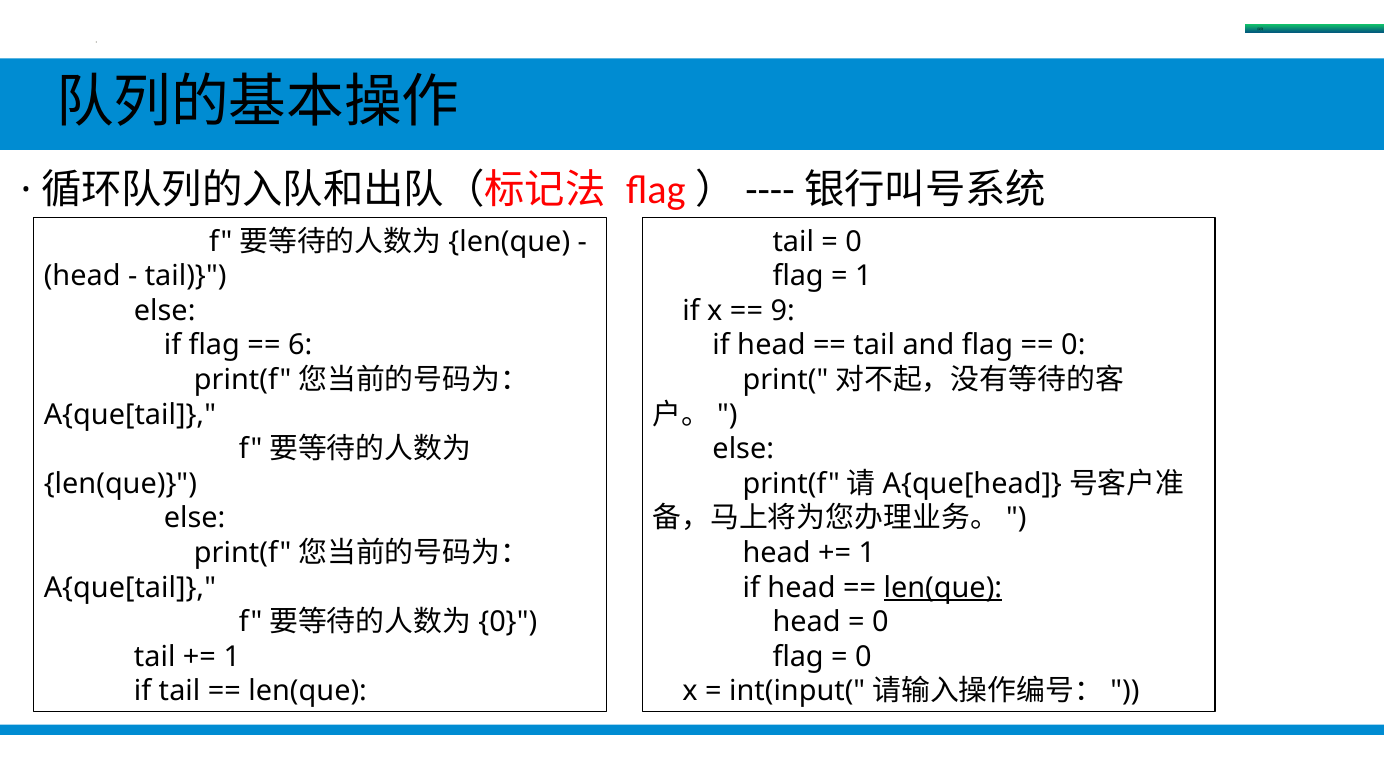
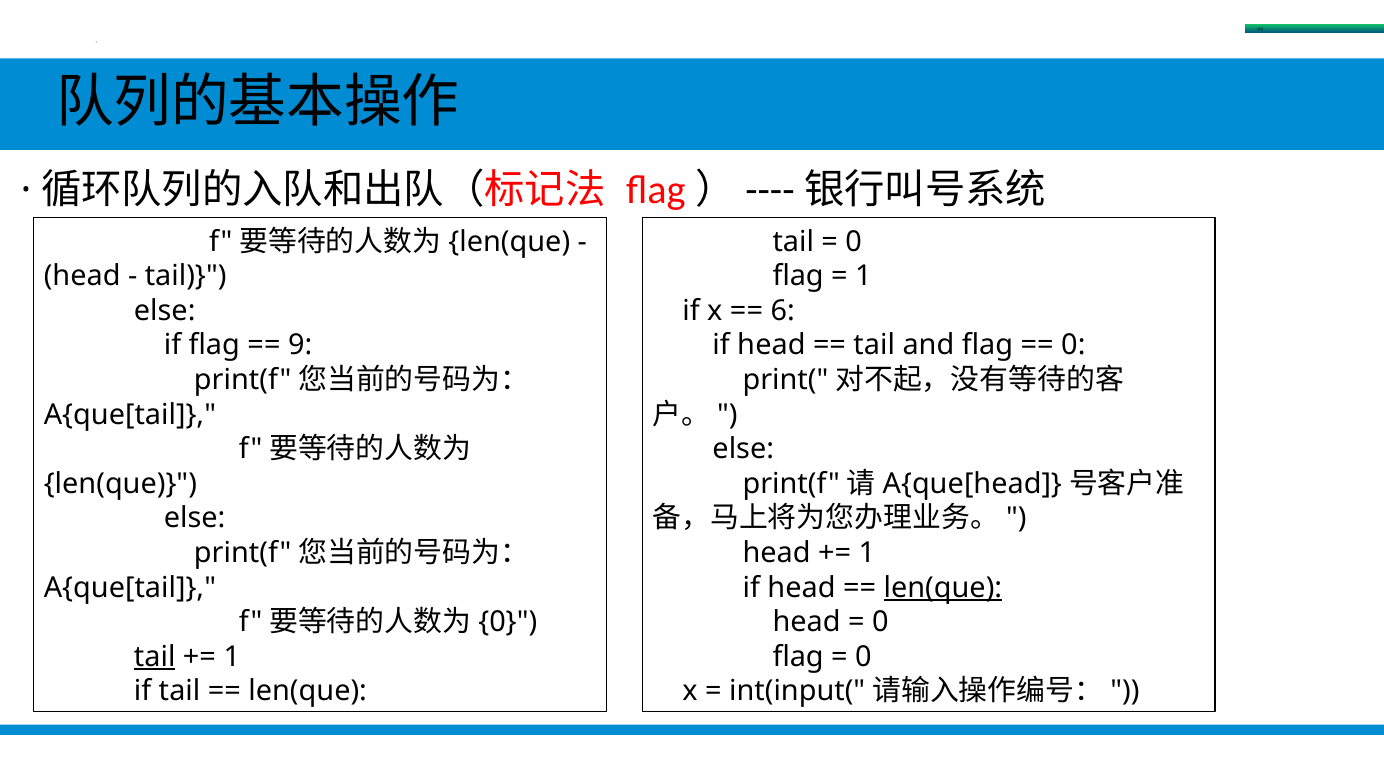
9: 9 -> 6 (783, 311)
6: 6 -> 9 (300, 346)
tail underline: none -> present (155, 657)
